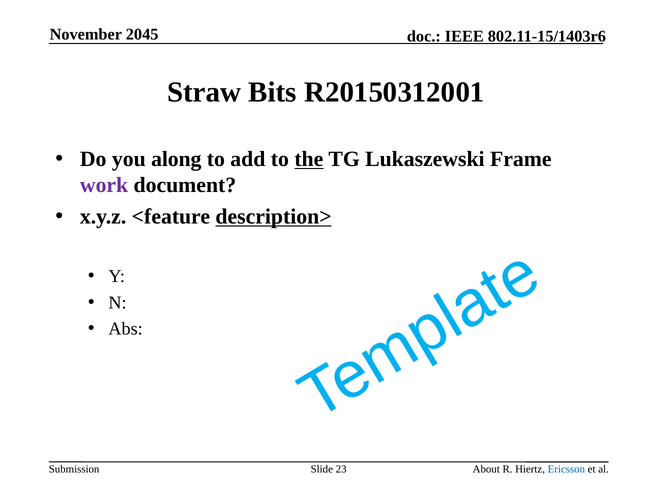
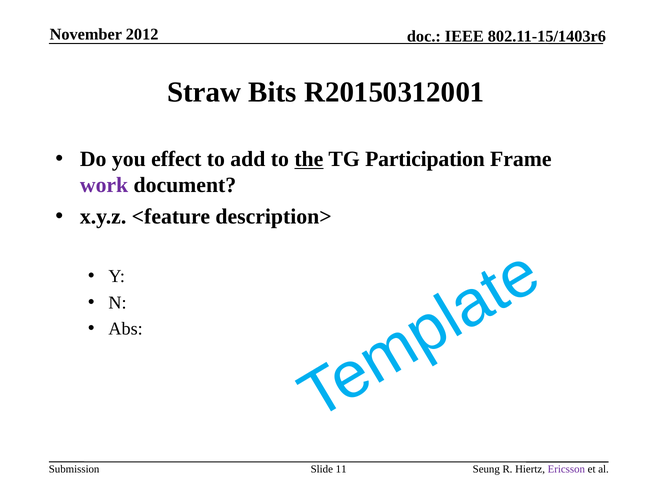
2045: 2045 -> 2012 (142, 35)
along: along -> effect (176, 159)
Lukaszewski: Lukaszewski -> Participation (425, 159)
description> underline: present -> none (274, 217)
23: 23 -> 11 (341, 469)
About: About -> Seung (486, 469)
Ericsson colour: blue -> purple (566, 469)
